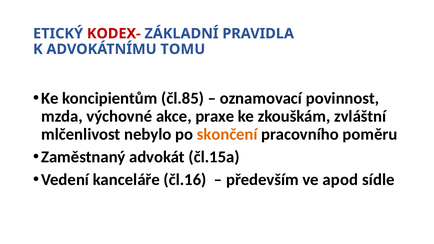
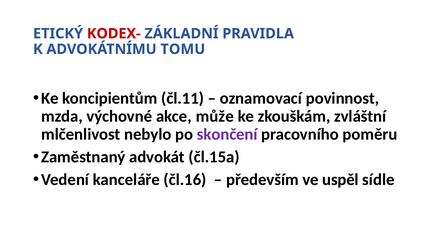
čl.85: čl.85 -> čl.11 (183, 98)
praxe: praxe -> může (215, 116)
skončení colour: orange -> purple (227, 134)
apod: apod -> uspěl (341, 180)
